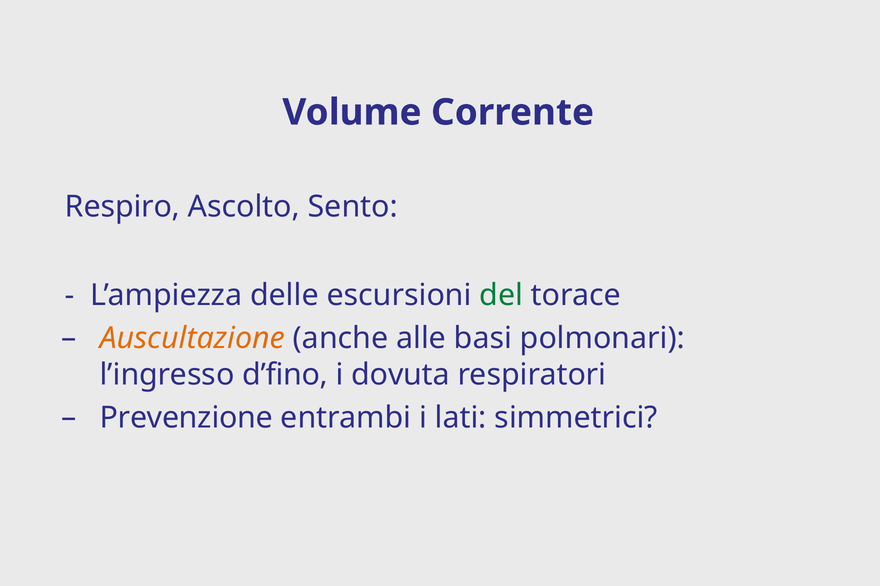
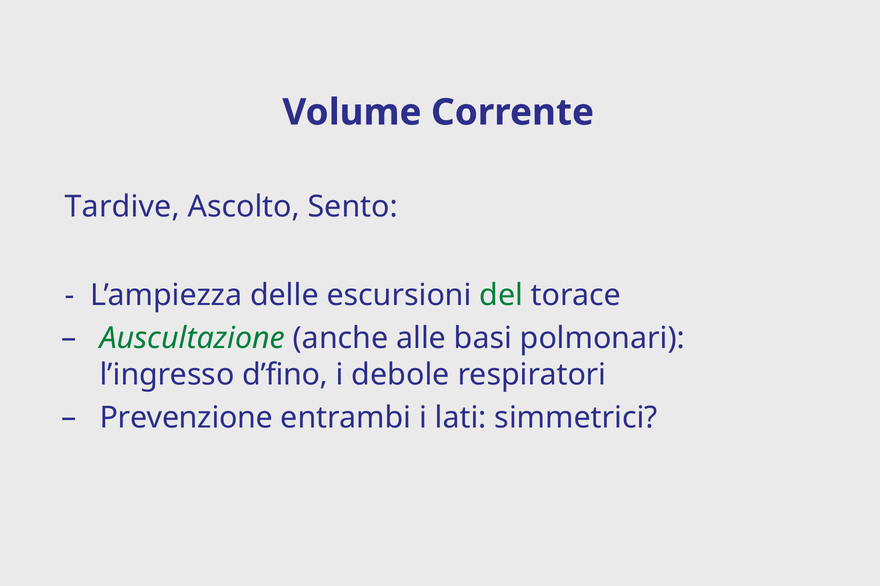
Respiro: Respiro -> Tardive (122, 207)
Auscultazione colour: orange -> green (192, 339)
dovuta: dovuta -> debole (400, 375)
